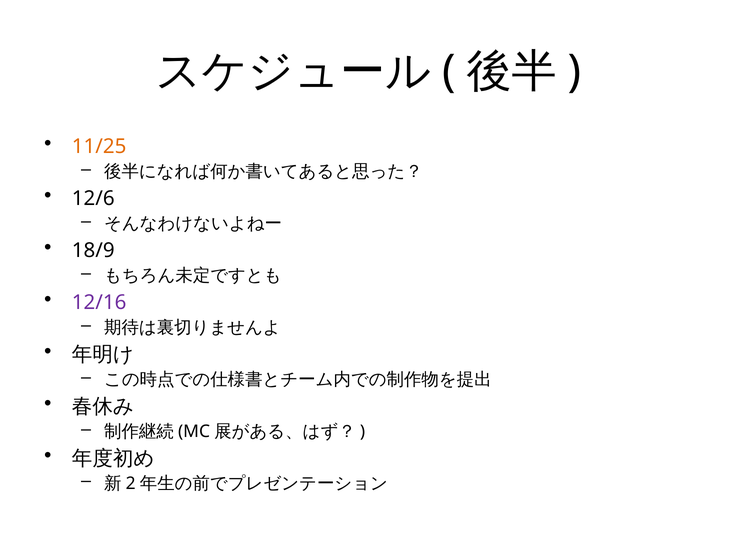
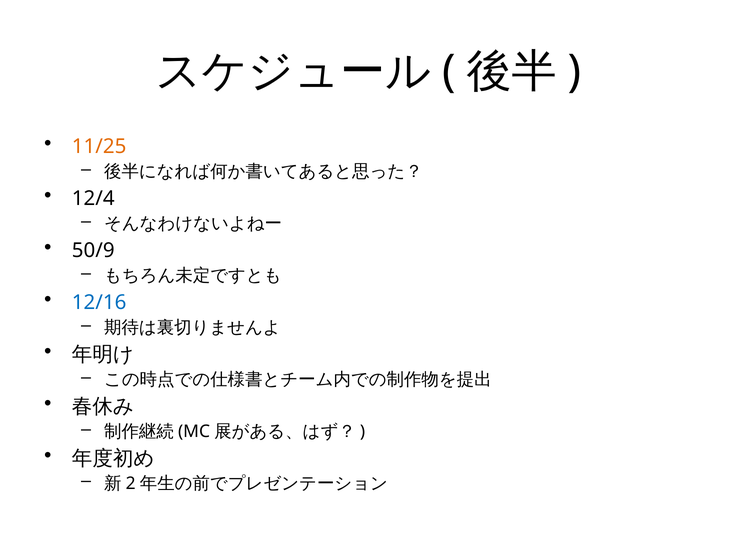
12/6: 12/6 -> 12/4 (93, 198)
18/9: 18/9 -> 50/9 (93, 250)
12/16 colour: purple -> blue (99, 302)
